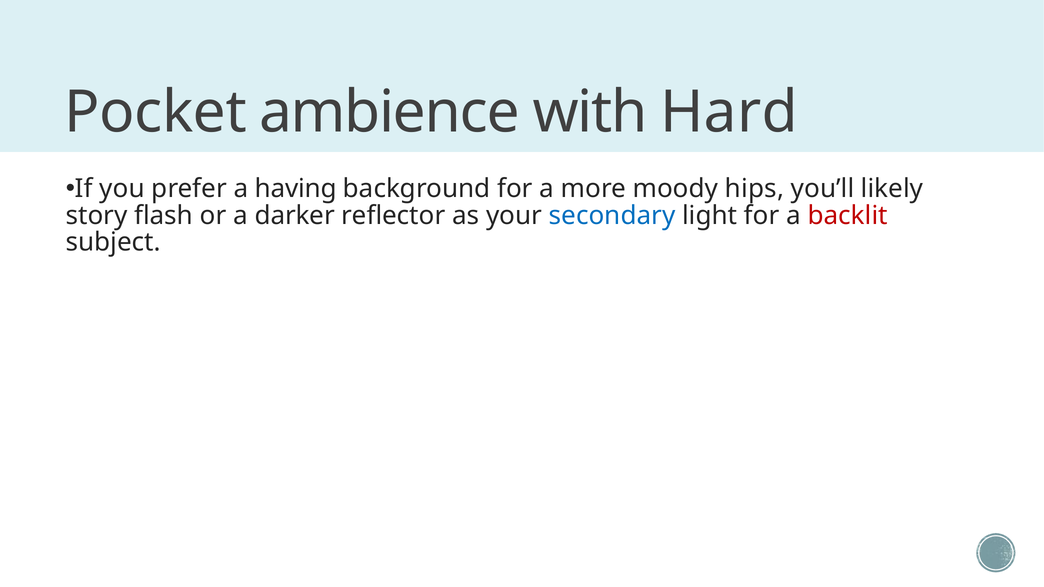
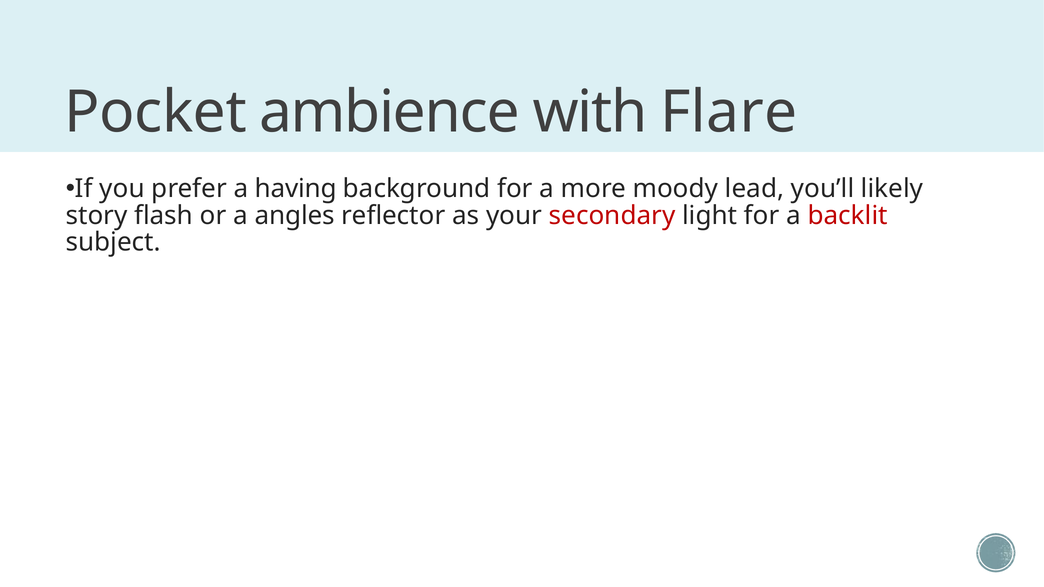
Hard: Hard -> Flare (729, 112)
hips: hips -> lead (755, 189)
darker: darker -> angles (295, 215)
secondary colour: blue -> red (612, 215)
